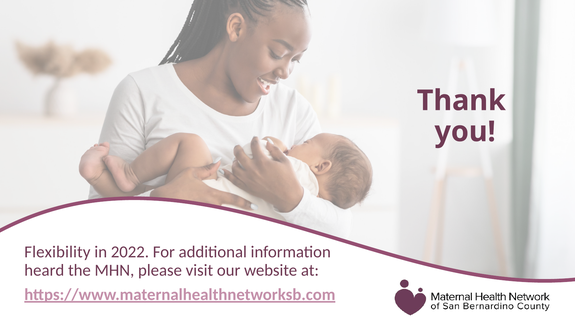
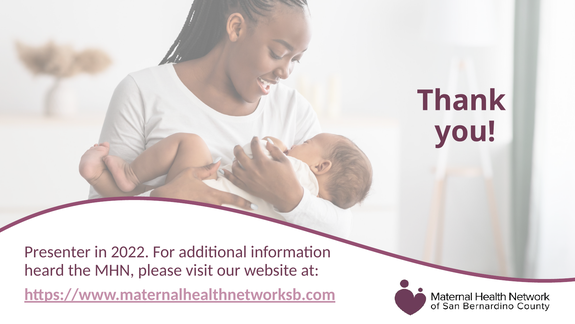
Flexibility: Flexibility -> Presenter (57, 252)
